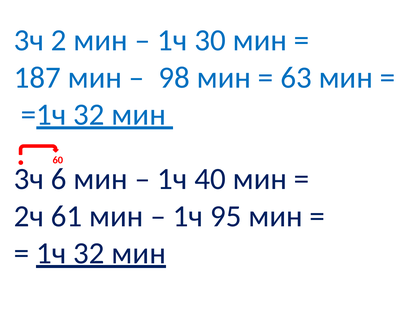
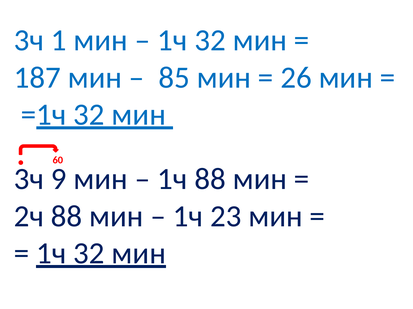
2: 2 -> 1 (59, 41)
30: 30 -> 32 (210, 41)
98: 98 -> 85 (174, 78)
63: 63 -> 26 (296, 78)
6: 6 -> 9 (59, 180)
1ч 40: 40 -> 88 (210, 180)
2ч 61: 61 -> 88 (67, 217)
95: 95 -> 23 (226, 217)
